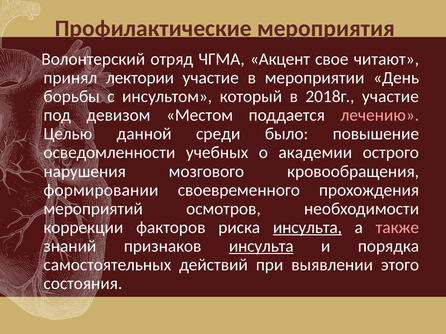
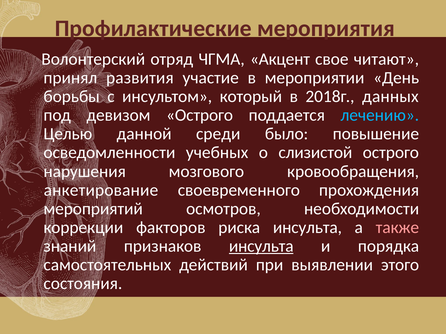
лектории: лектории -> развития (140, 78)
2018г участие: участие -> данных (390, 97)
девизом Местом: Местом -> Острого (200, 115)
лечению colour: pink -> light blue (380, 115)
академии: академии -> слизистой (315, 153)
формировании: формировании -> анкетирование (101, 190)
инсульта underline: present -> none (307, 228)
